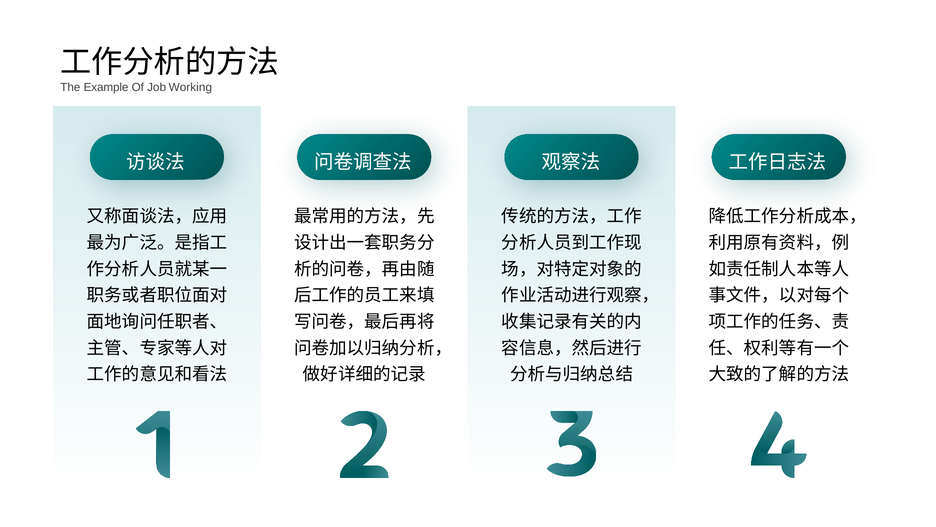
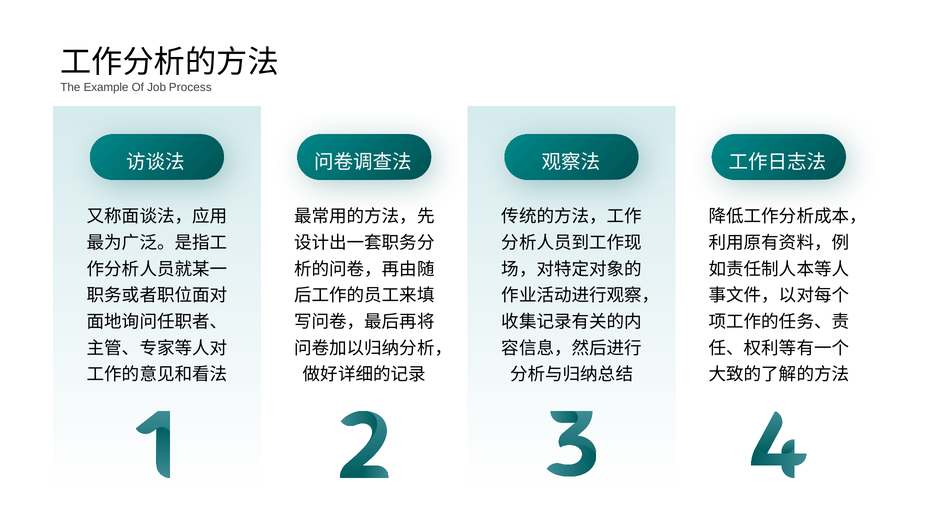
Working: Working -> Process (190, 87)
